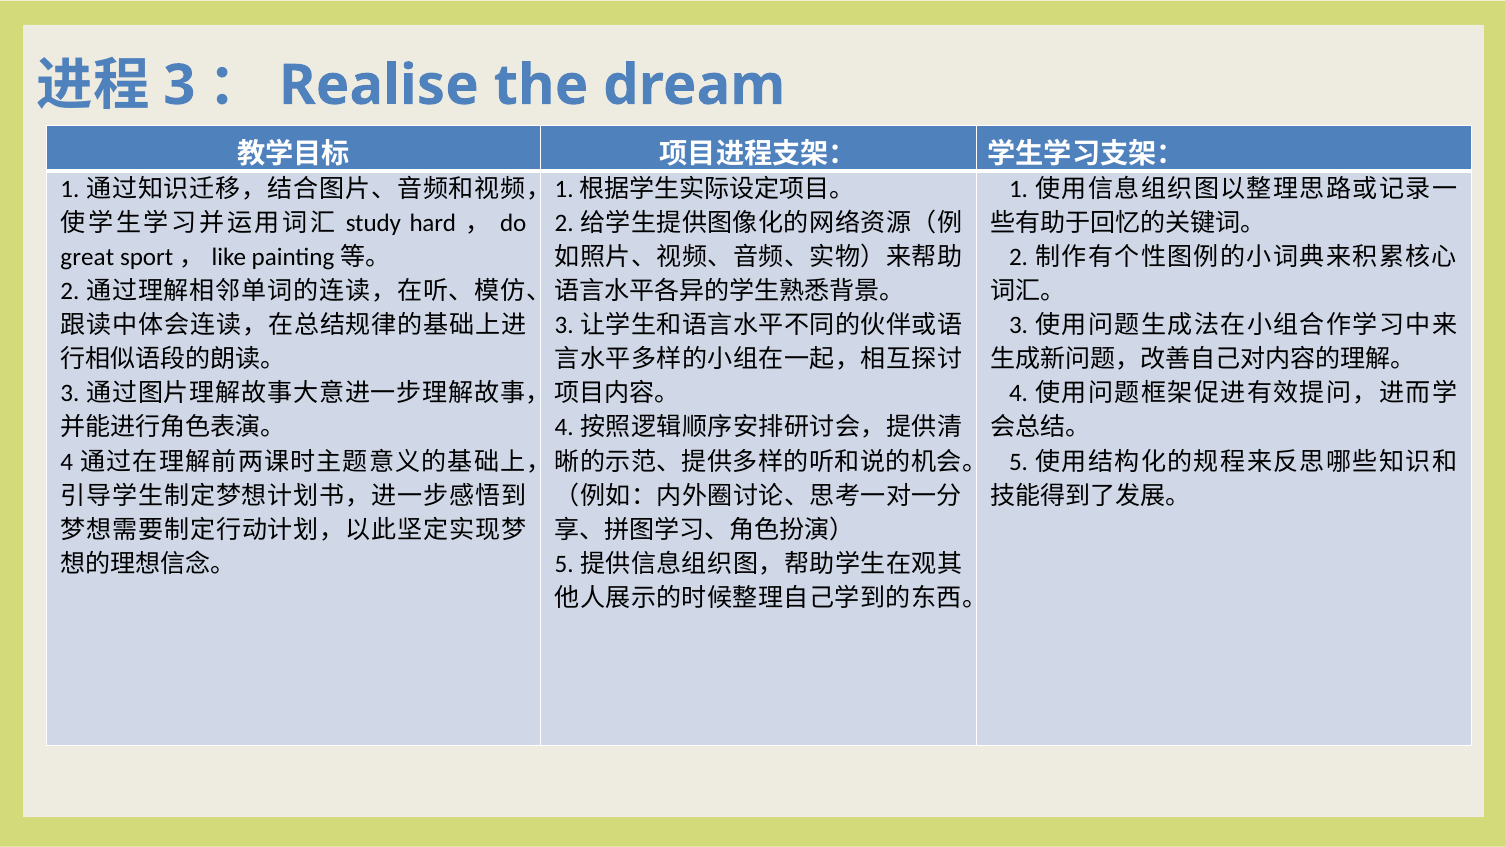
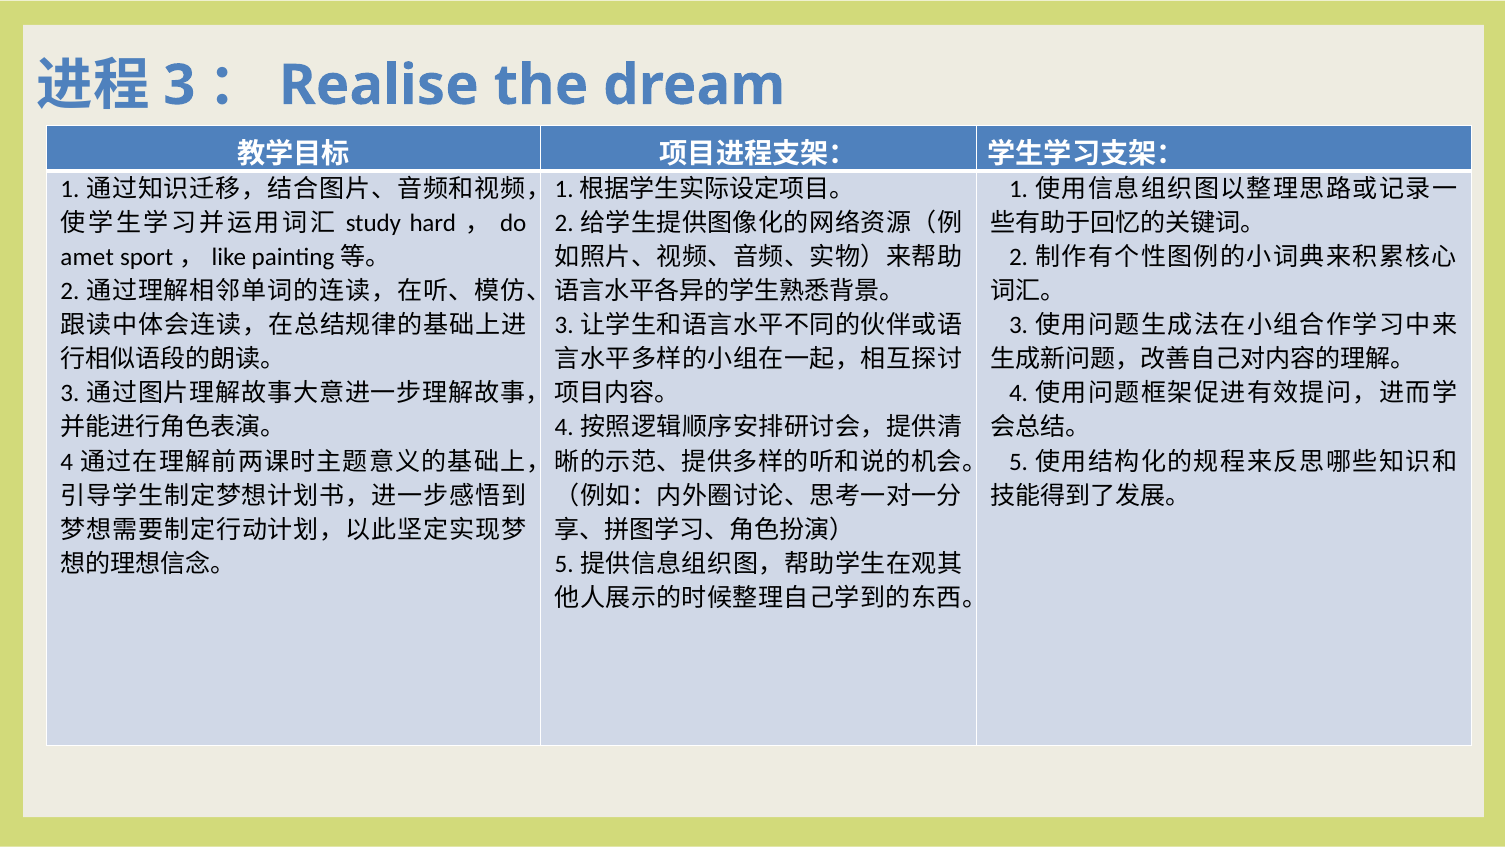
great: great -> amet (87, 257)
